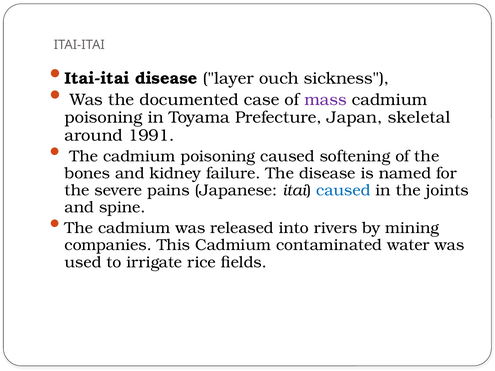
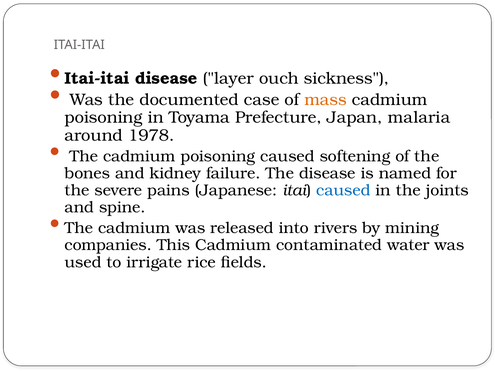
mass colour: purple -> orange (326, 100)
skeletal: skeletal -> malaria (419, 118)
1991: 1991 -> 1978 (151, 135)
